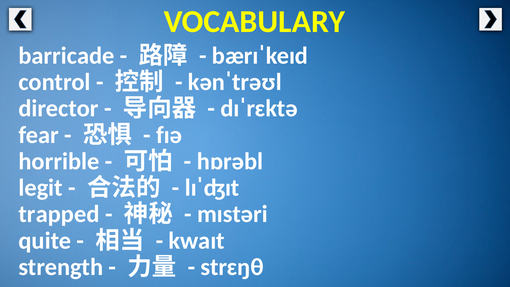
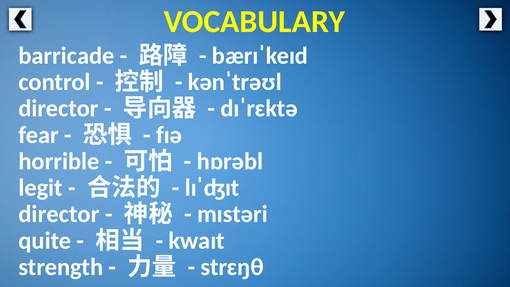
trapped: trapped -> director (59, 214)
